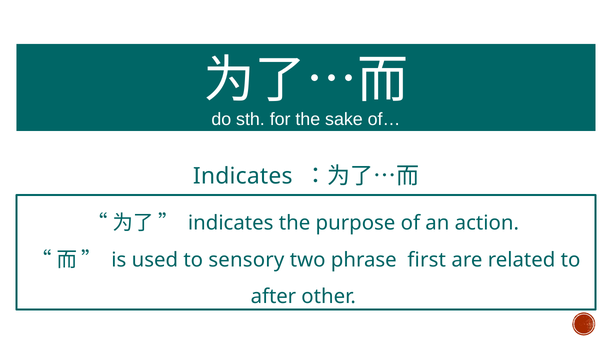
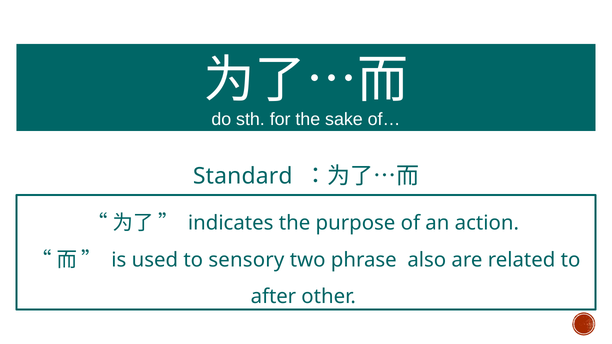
Indicates: Indicates -> Standard (243, 176)
first: first -> also (427, 260)
